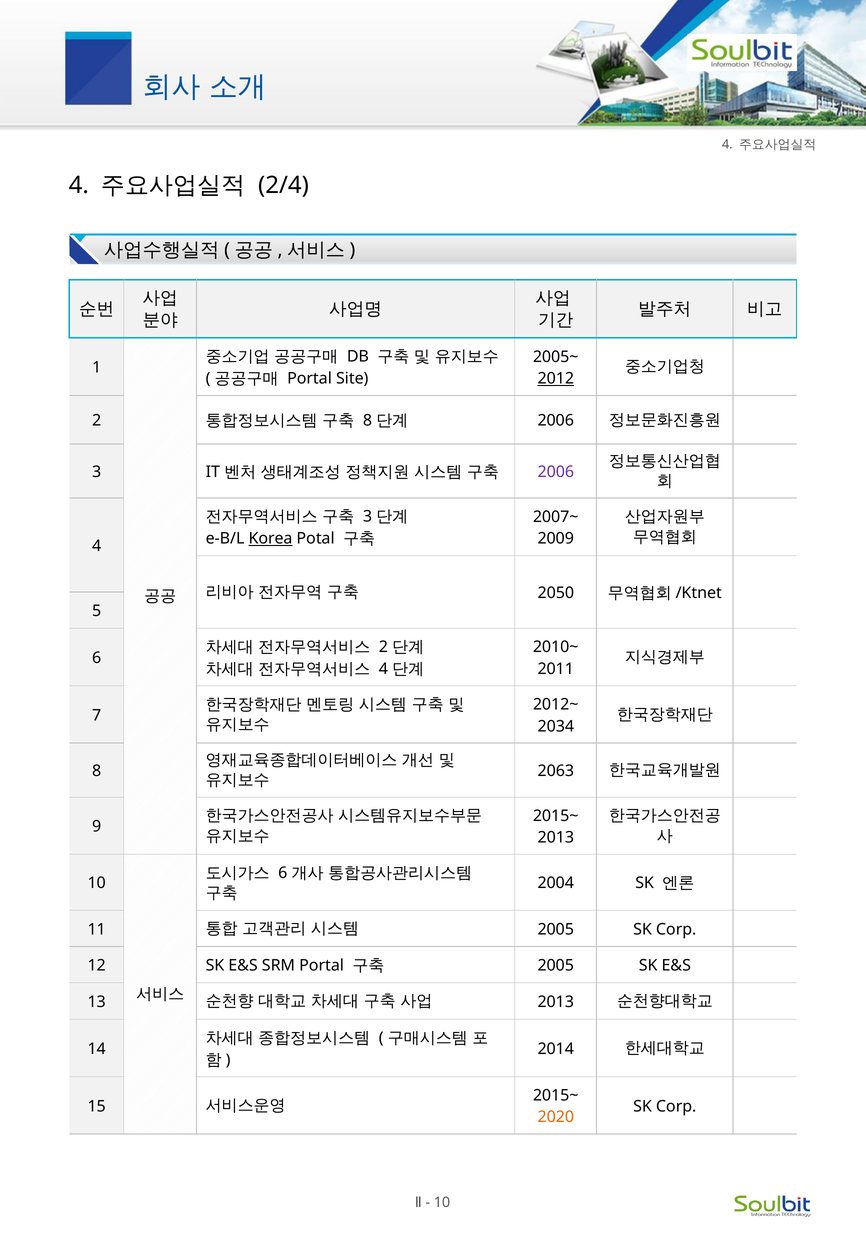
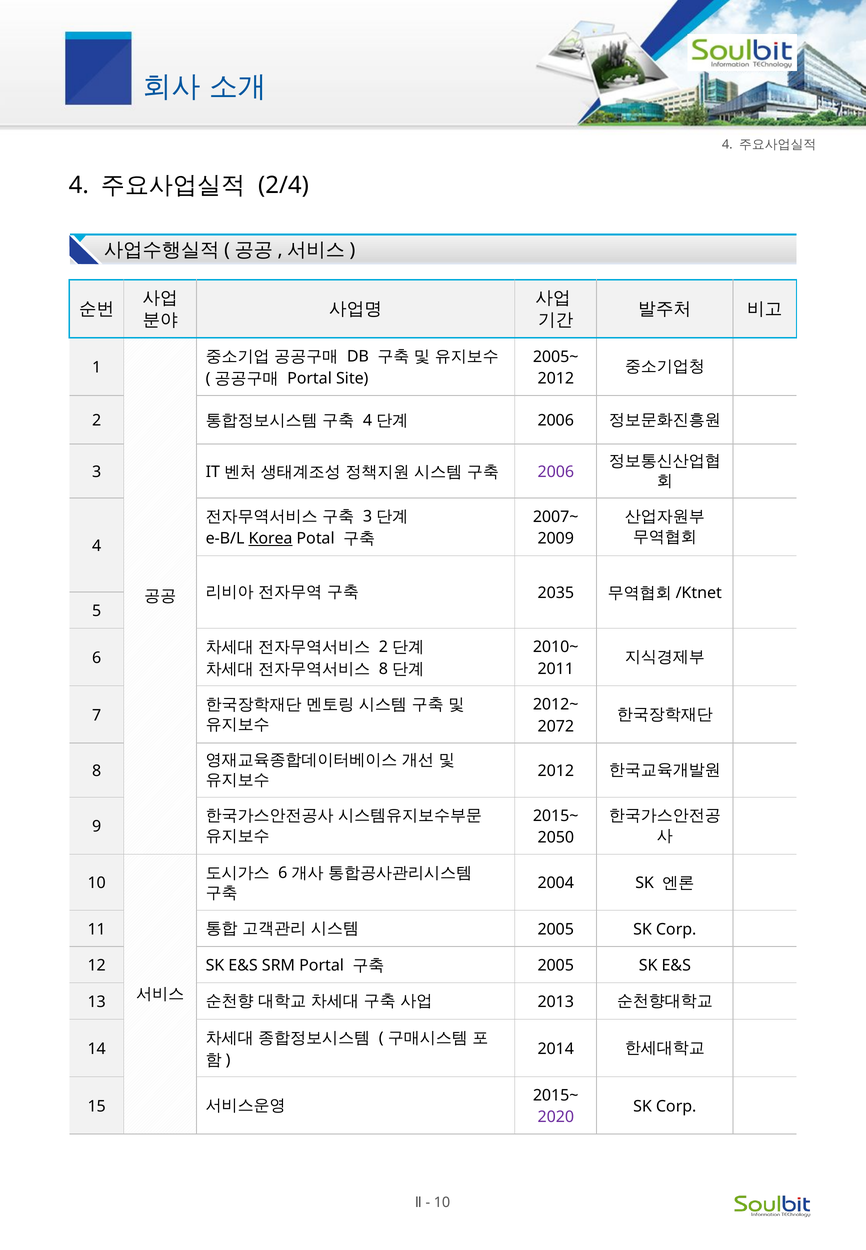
2012 underline: present -> none (556, 379)
8: 8 -> 4 (367, 421)
2050: 2050 -> 2035 (556, 593)
4: 4 -> 8 (383, 669)
2034: 2034 -> 2072 (556, 727)
2063: 2063 -> 2012 (556, 772)
2013: 2013 -> 2050 (556, 838)
2020 colour: orange -> purple (556, 1118)
